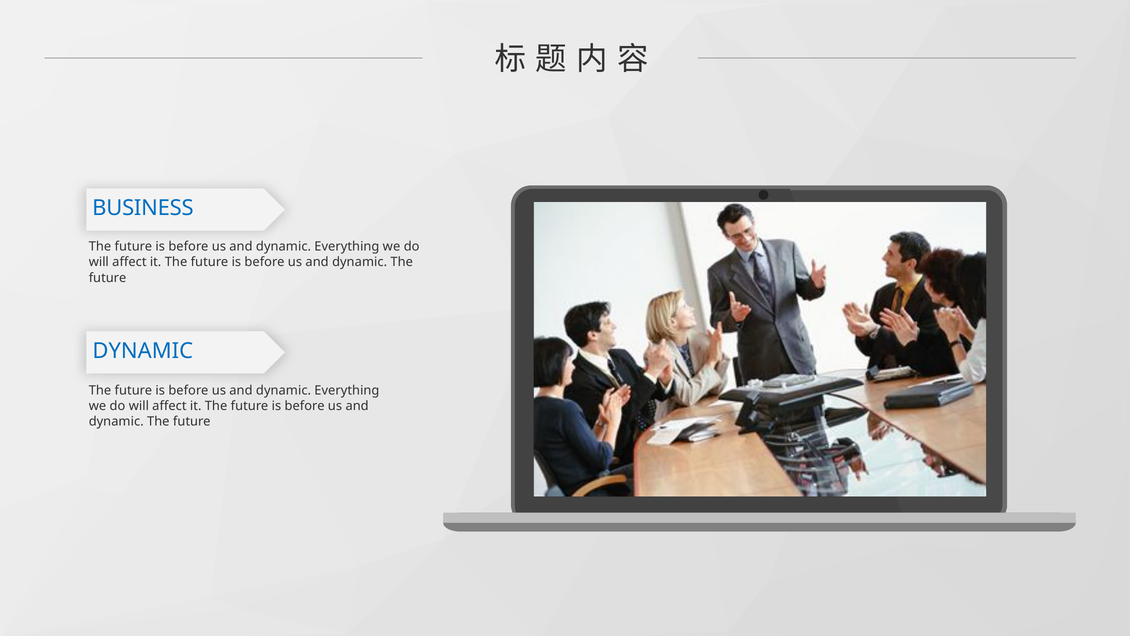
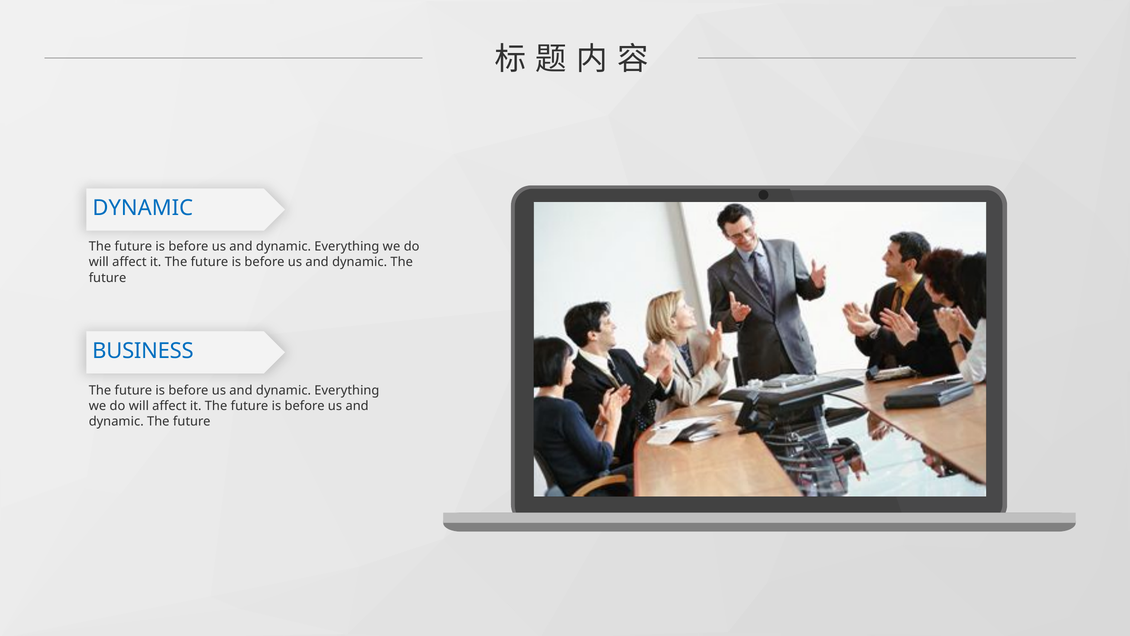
BUSINESS: BUSINESS -> DYNAMIC (143, 208)
DYNAMIC: DYNAMIC -> BUSINESS (143, 351)
